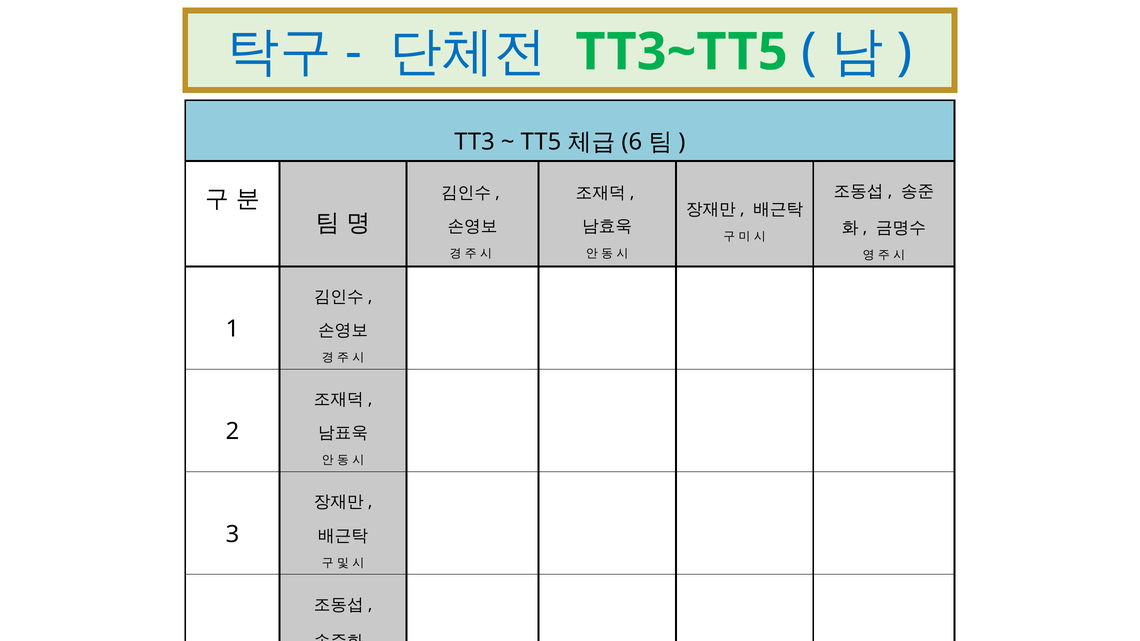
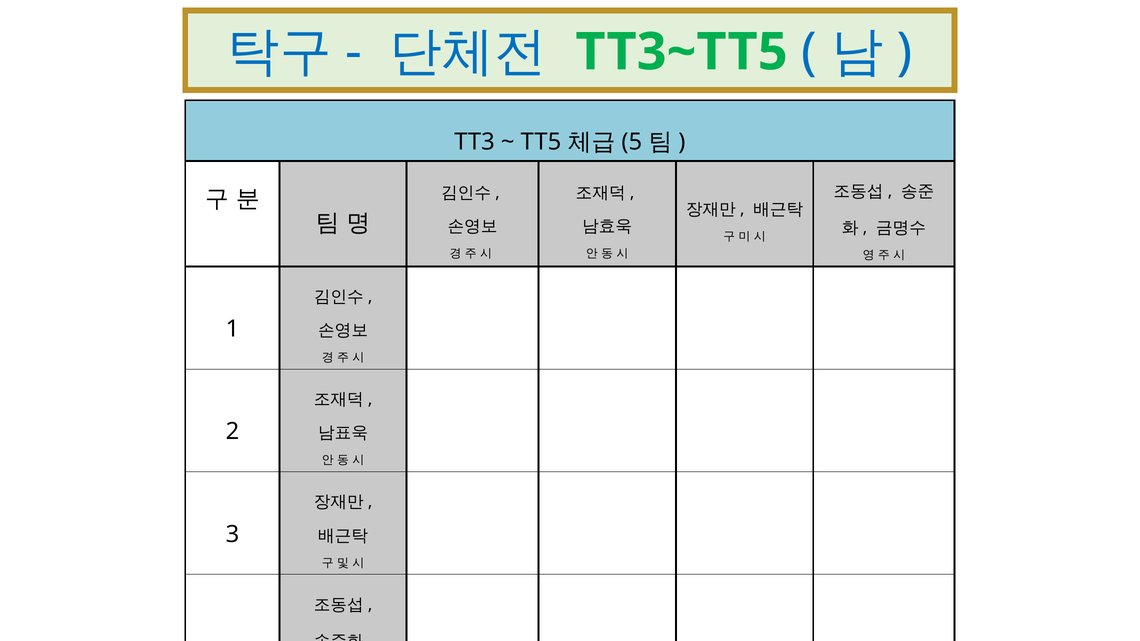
6: 6 -> 5 (632, 142)
